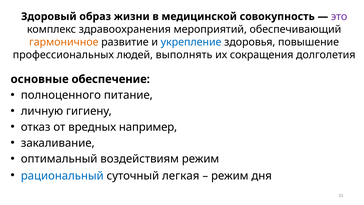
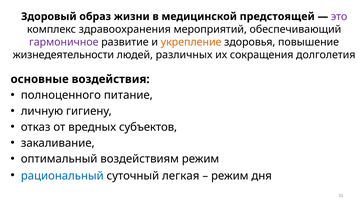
совокупность: совокупность -> предстоящей (277, 16)
гармоничное colour: orange -> purple (64, 42)
укрепление colour: blue -> orange (191, 42)
профессиональных: профессиональных -> жизнедеятельности (63, 55)
выполнять: выполнять -> различных (184, 55)
обеспечение: обеспечение -> воздействия (111, 79)
например: например -> субъектов (148, 127)
